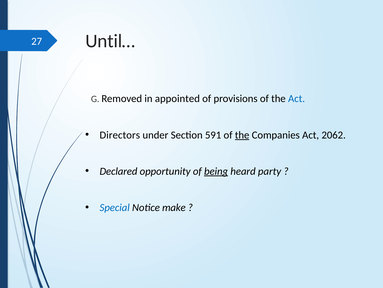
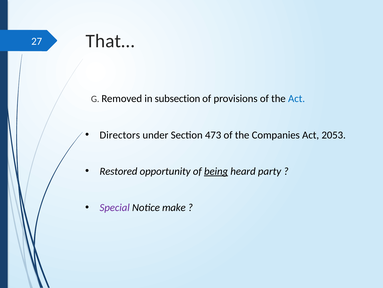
Until…: Until… -> That… (110, 41)
appointed: appointed -> subsection (177, 98)
591: 591 -> 473 (213, 135)
the underline: present -> none (242, 135)
2062: 2062 -> 2053 (334, 135)
Declared: Declared -> Restored (118, 171)
Special colour: blue -> purple (115, 207)
